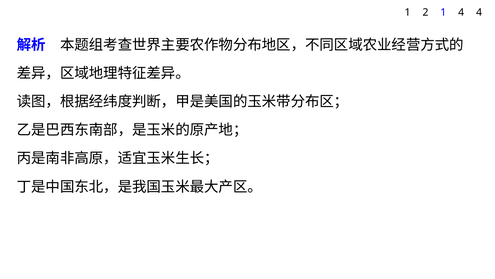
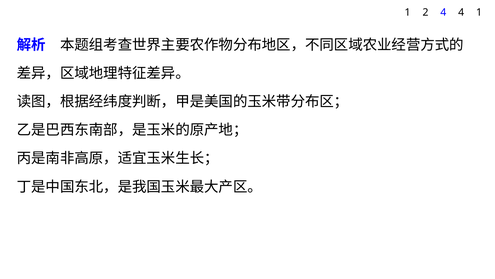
2 1: 1 -> 4 (443, 12)
4 4: 4 -> 1 (479, 12)
